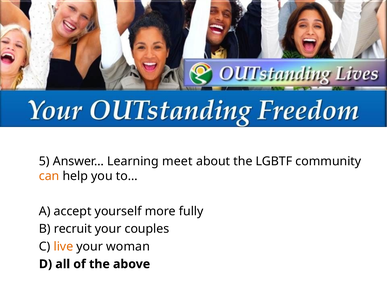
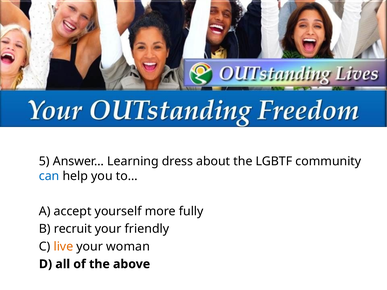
meet: meet -> dress (177, 161)
can colour: orange -> blue (49, 176)
couples: couples -> friendly (147, 229)
